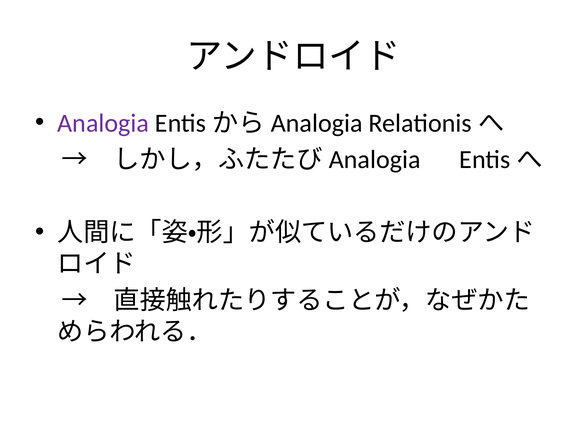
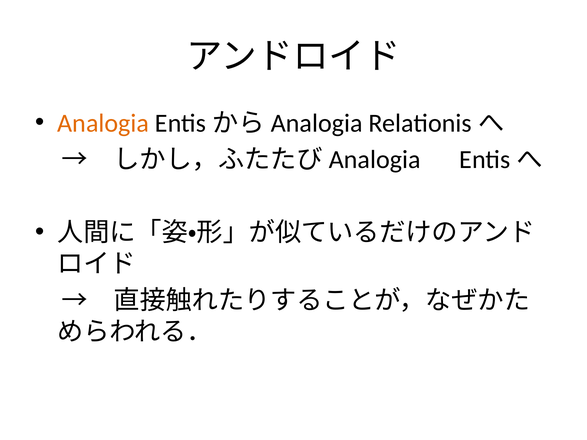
Analogia colour: purple -> orange (103, 123)
